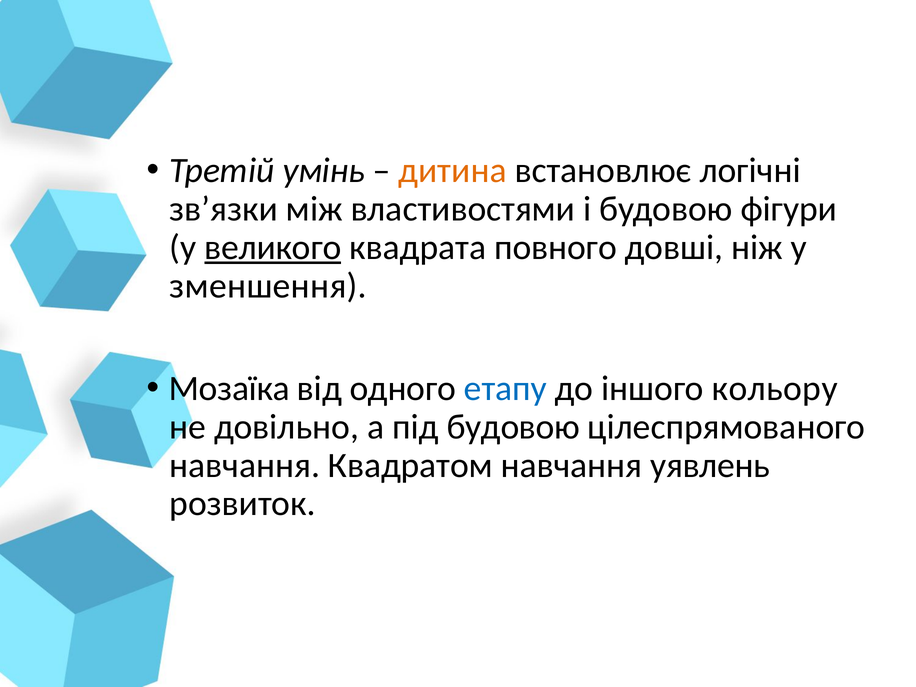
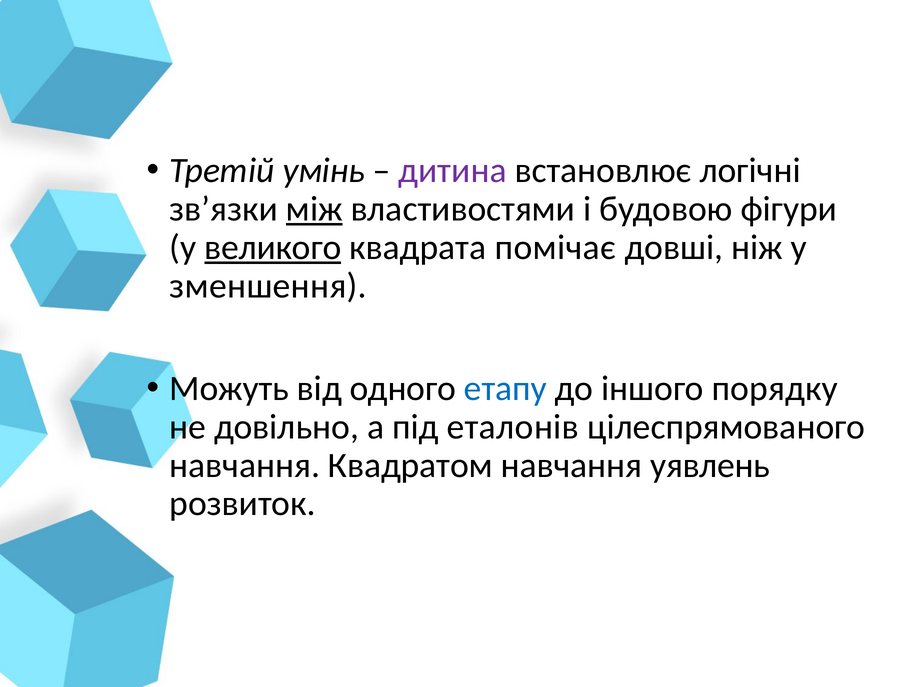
дитина colour: orange -> purple (452, 170)
між underline: none -> present (314, 209)
повного: повного -> помічає (555, 247)
Мозаїка: Мозаїка -> Можуть (229, 388)
кольору: кольору -> порядку (775, 388)
під будовою: будовою -> еталонів (513, 427)
